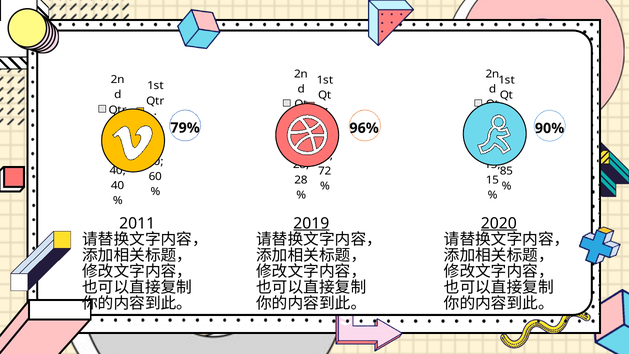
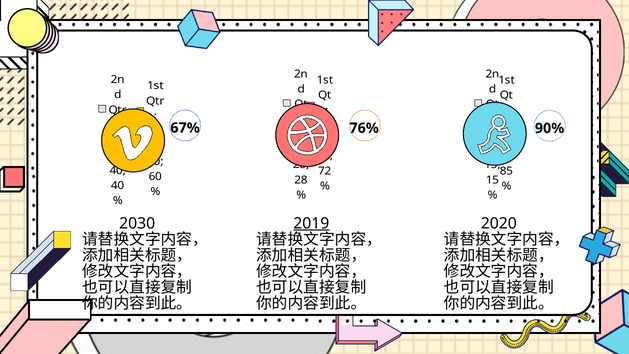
79%: 79% -> 67% (185, 128)
96%: 96% -> 76% (364, 128)
2011: 2011 -> 2030 (137, 223)
2020 underline: present -> none (499, 223)
